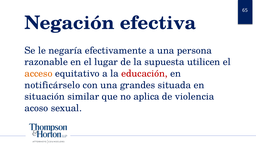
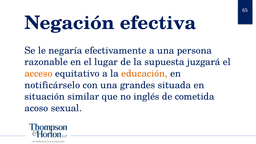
utilicen: utilicen -> juzgará (204, 62)
educación colour: red -> orange (144, 74)
aplica: aplica -> inglés (147, 97)
violencia: violencia -> cometida (195, 97)
